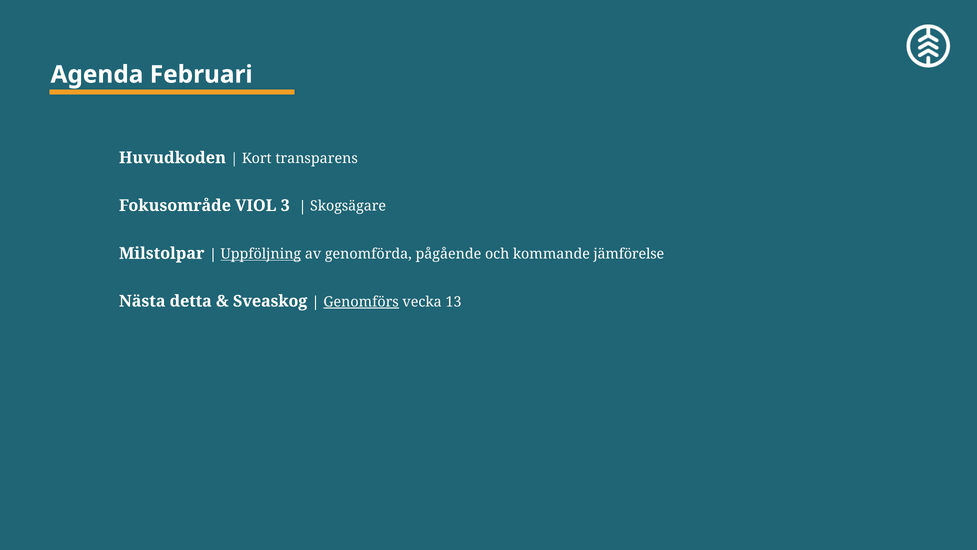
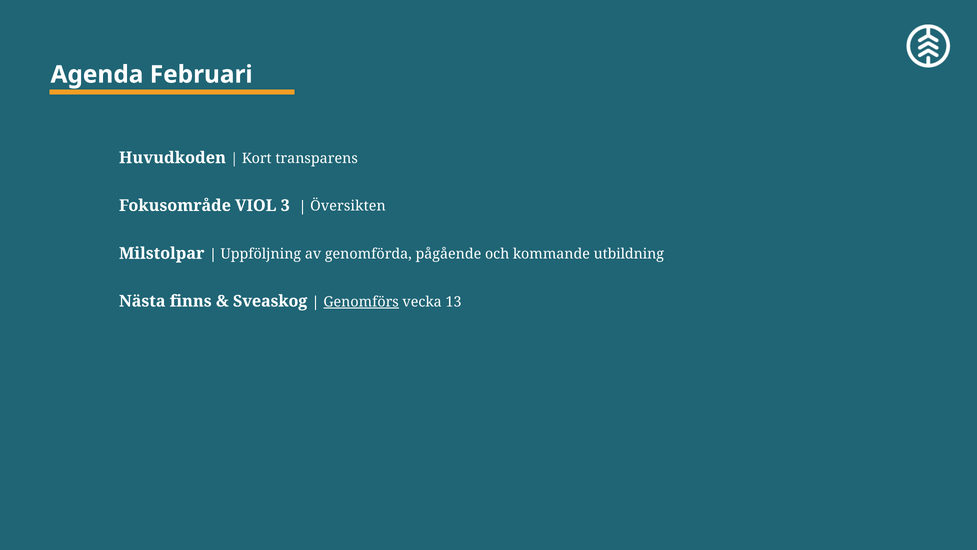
Skogsägare: Skogsägare -> Översikten (348, 206)
Uppföljning underline: present -> none (261, 254)
jämförelse: jämförelse -> utbildning (629, 254)
detta: detta -> finns (191, 301)
